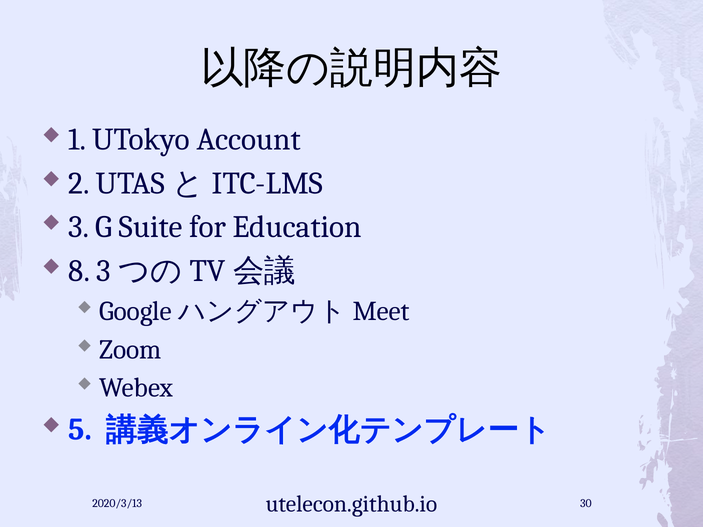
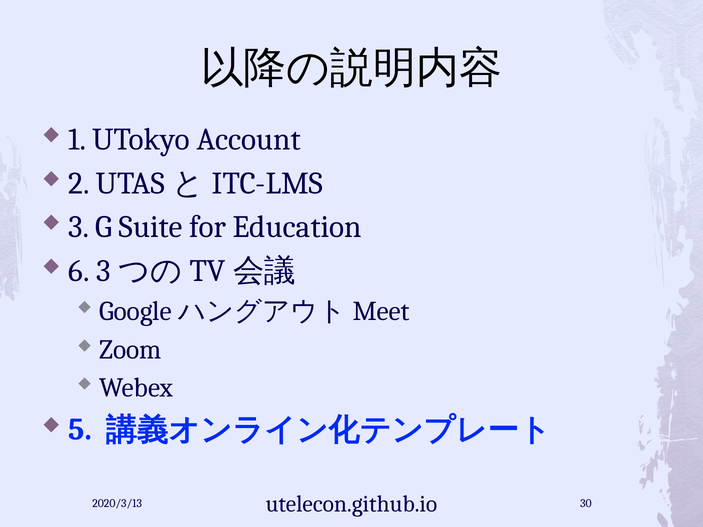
8: 8 -> 6 (79, 271)
